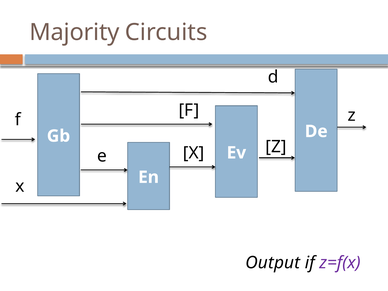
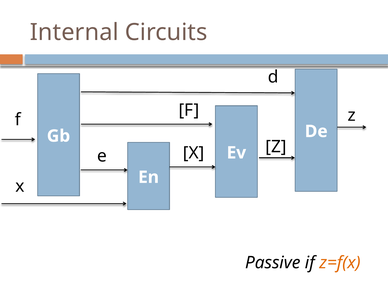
Majority: Majority -> Internal (74, 32)
Output: Output -> Passive (273, 263)
z=f(x colour: purple -> orange (340, 263)
